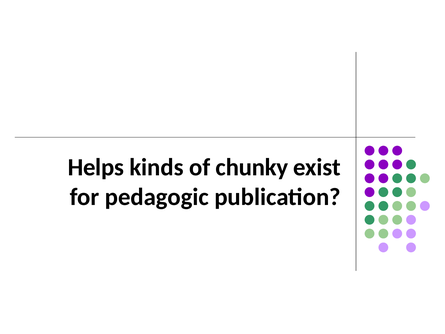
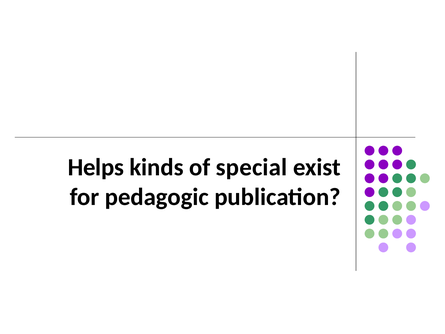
chunky: chunky -> special (252, 167)
